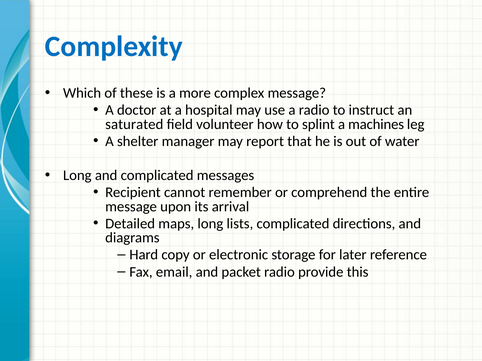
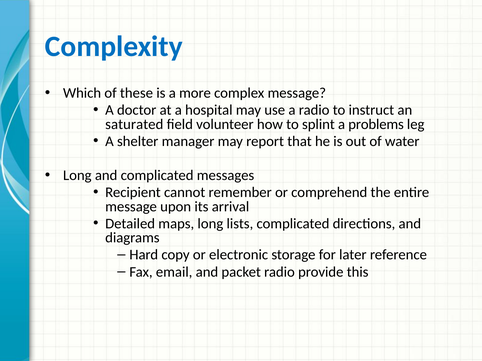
machines: machines -> problems (376, 124)
